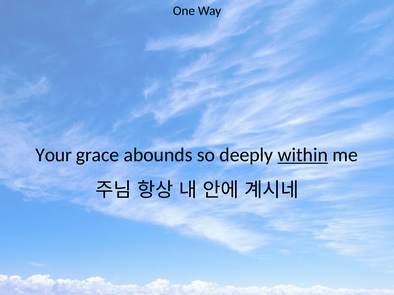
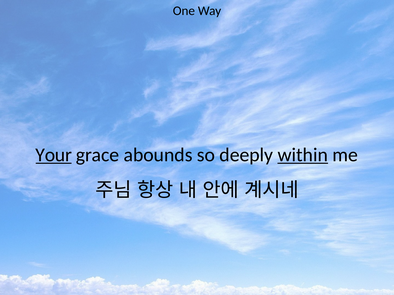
Your underline: none -> present (54, 155)
